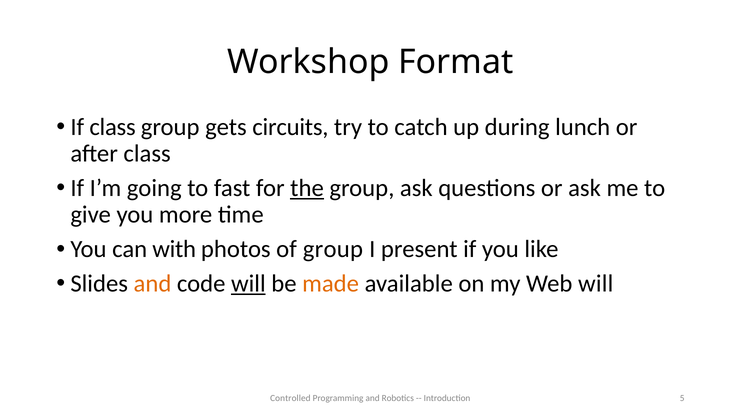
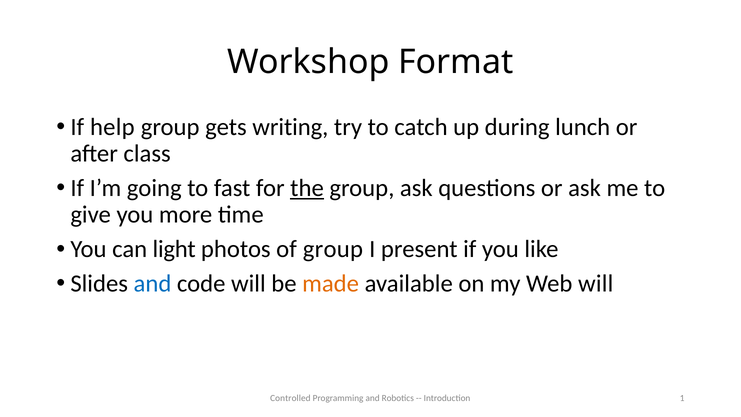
If class: class -> help (112, 127)
circuits: circuits -> writing (290, 127)
with: with -> light (174, 249)
and colour: orange -> blue (152, 284)
will underline: present -> none (248, 284)
5: 5 -> 1 (682, 398)
